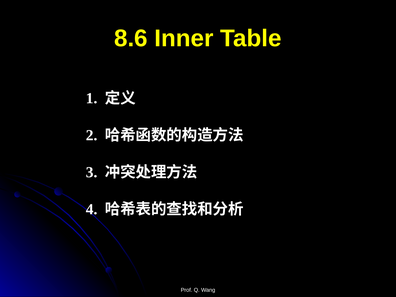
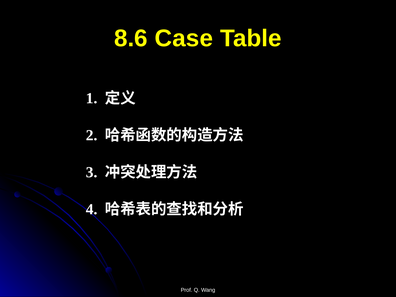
Inner: Inner -> Case (184, 38)
